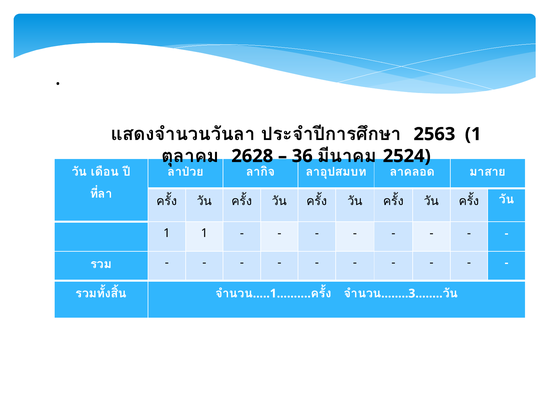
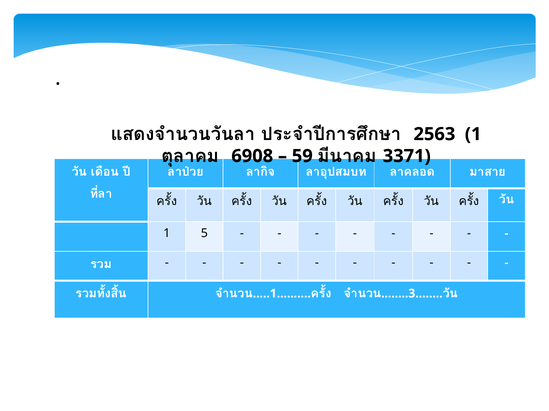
2628: 2628 -> 6908 (252, 156)
36: 36 -> 59 (302, 156)
2524: 2524 -> 3371 (407, 156)
1 1: 1 -> 5 (204, 234)
